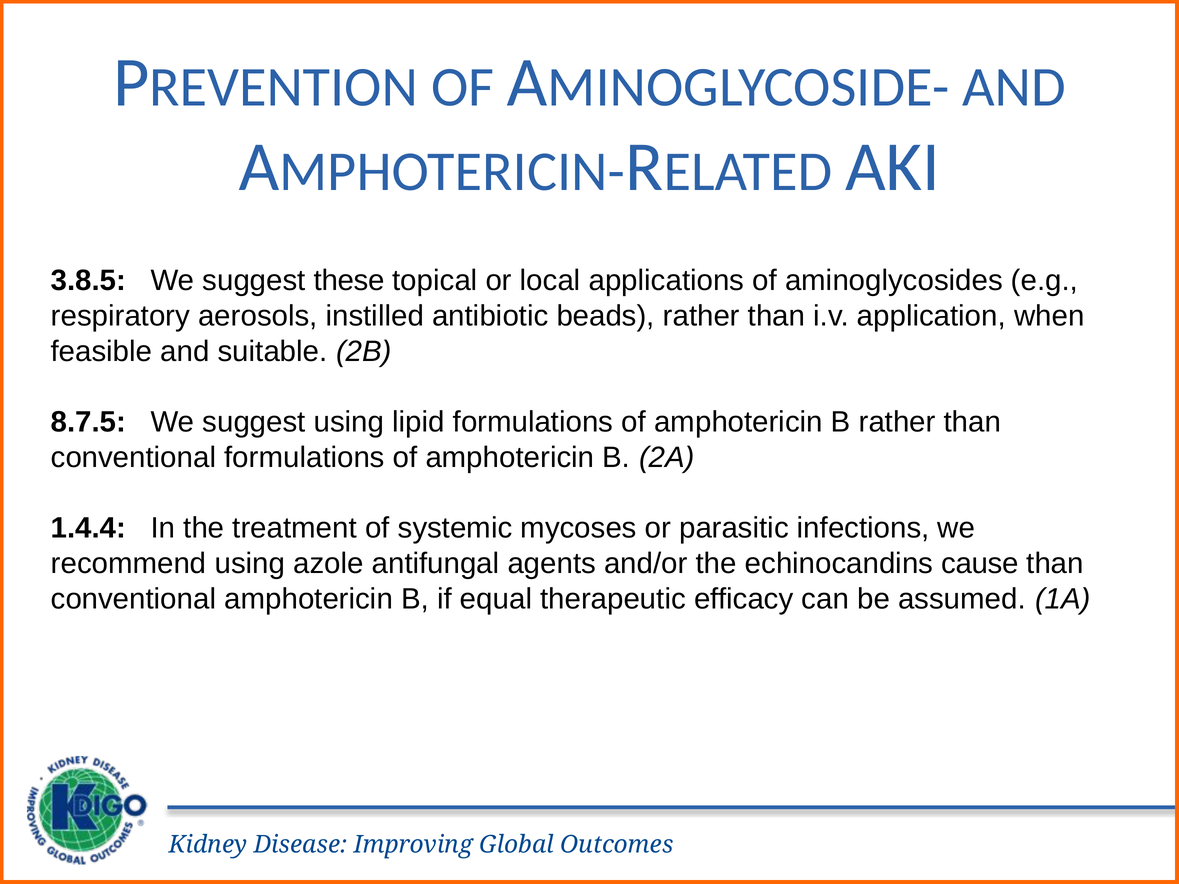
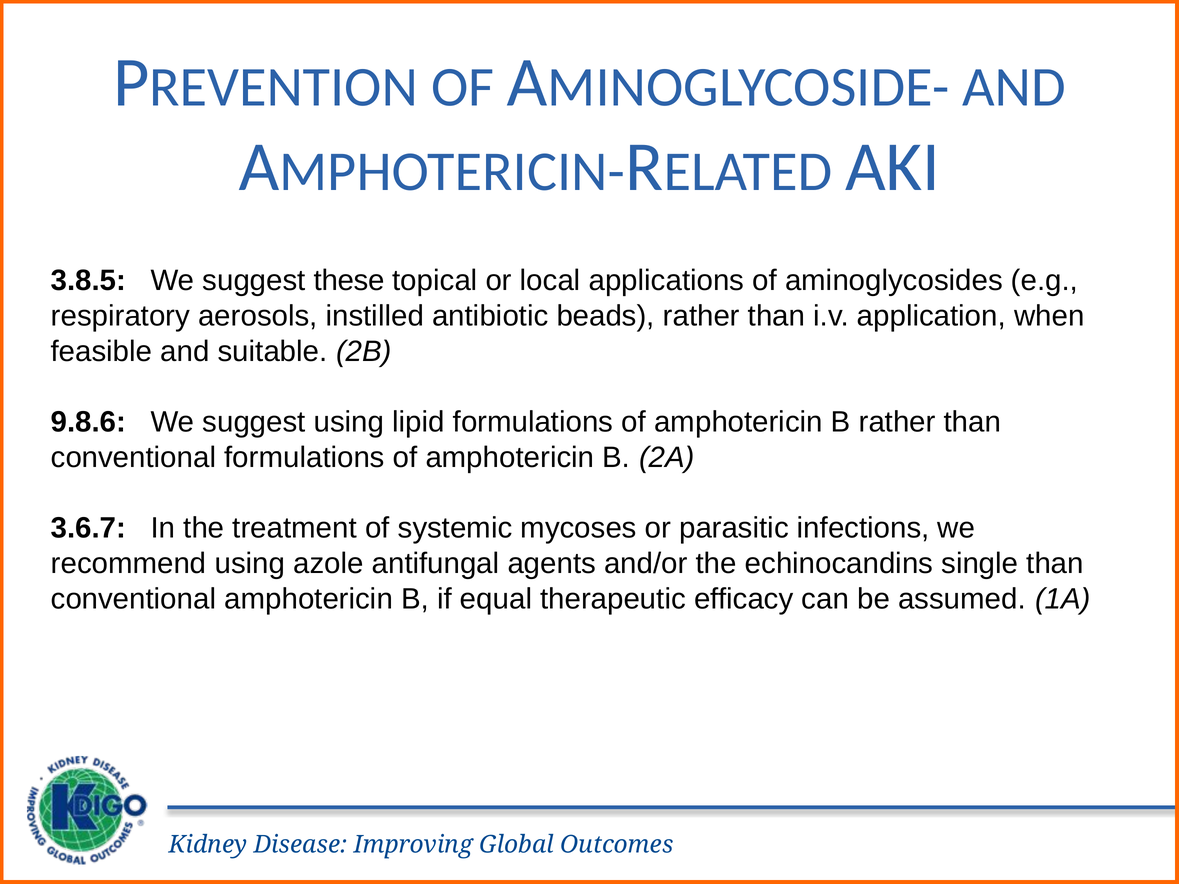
8.7.5: 8.7.5 -> 9.8.6 (89, 422)
1.4.4: 1.4.4 -> 3.6.7 (89, 528)
cause: cause -> single (980, 564)
